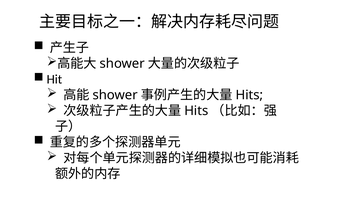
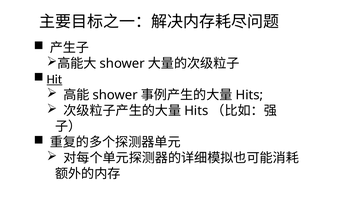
Hit underline: none -> present (54, 79)
